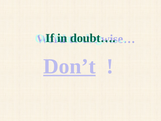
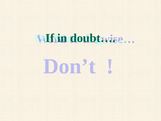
Don’t underline: present -> none (69, 66)
